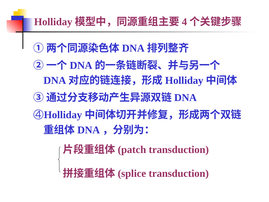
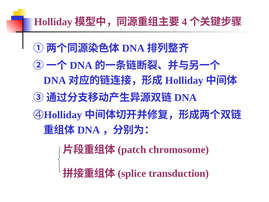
transduction: transduction -> chromosome (179, 149)
